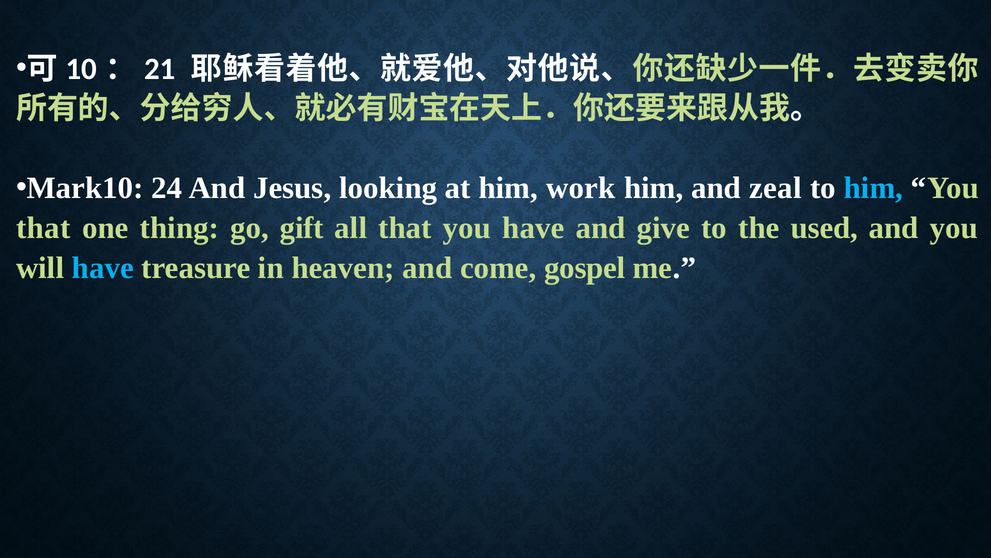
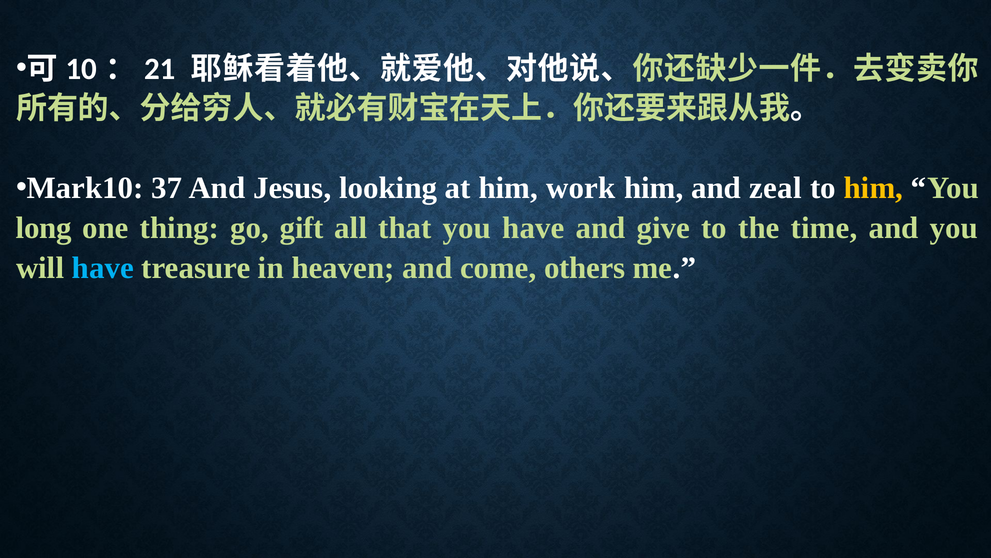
24: 24 -> 37 (167, 188)
him colour: light blue -> yellow (873, 188)
that: that -> long (44, 228)
used: used -> time (824, 228)
gospel: gospel -> others (585, 268)
